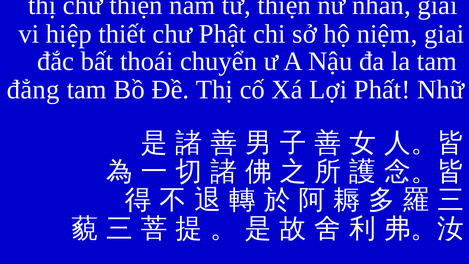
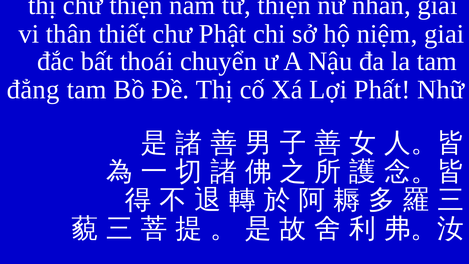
hiệp: hiệp -> thân (69, 34)
